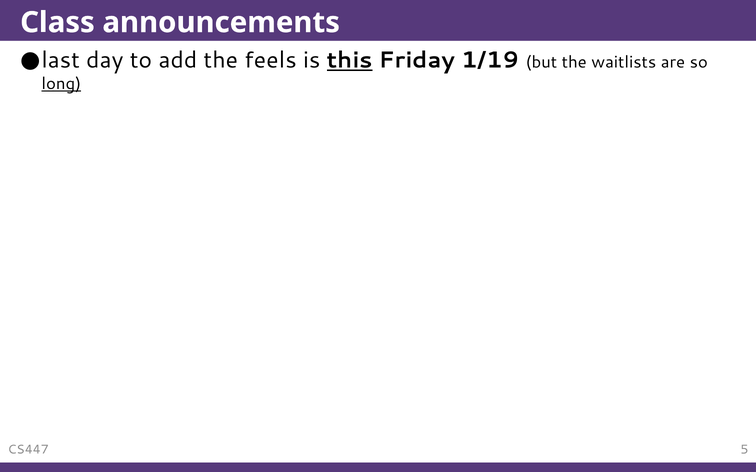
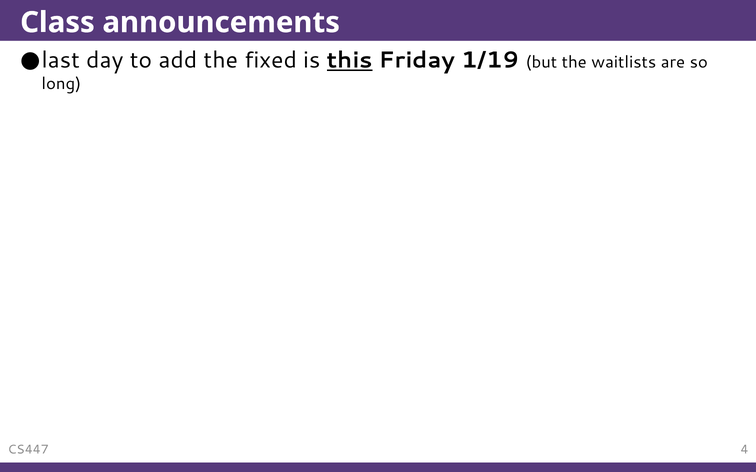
feels: feels -> fixed (271, 60)
long underline: present -> none (61, 84)
5: 5 -> 4 (744, 450)
